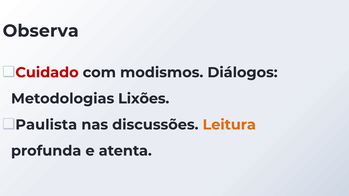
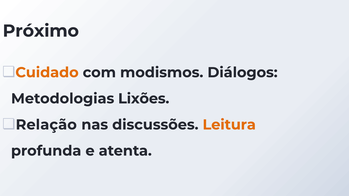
Observa: Observa -> Próximo (41, 31)
Cuidado colour: red -> orange (47, 73)
Paulista: Paulista -> Relação (46, 125)
